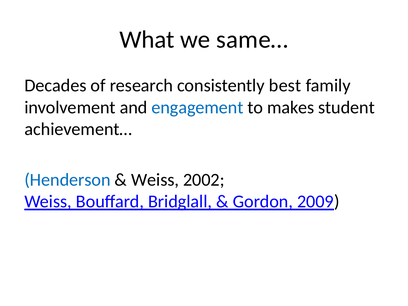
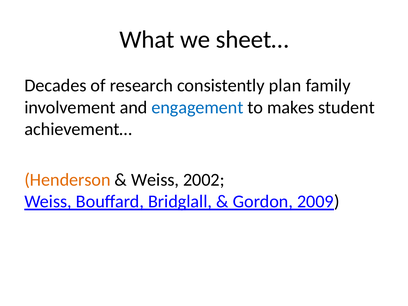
same…: same… -> sheet… (252, 39)
best: best -> plan (285, 86)
Henderson colour: blue -> orange (68, 180)
